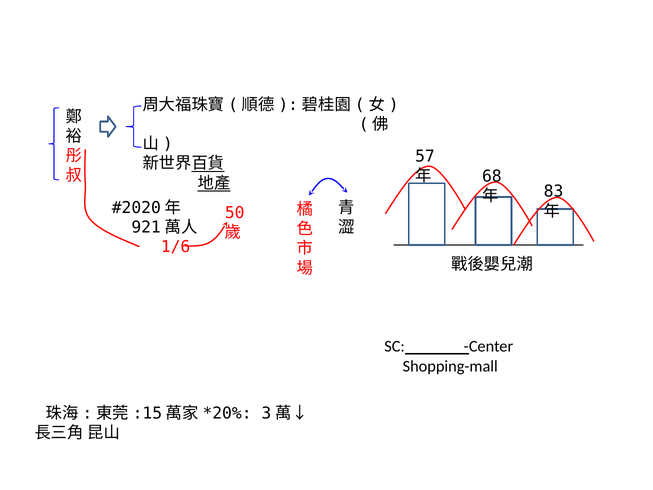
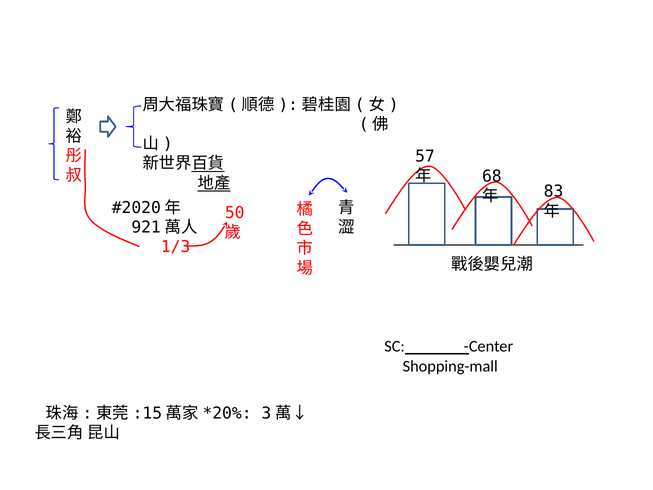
1/6: 1/6 -> 1/3 (176, 247)
